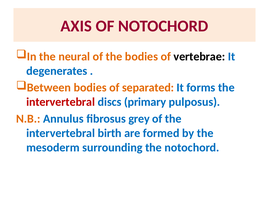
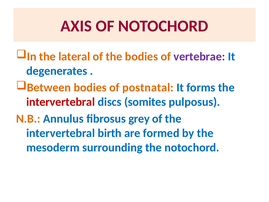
neural: neural -> lateral (74, 56)
vertebrae colour: black -> purple (199, 56)
separated: separated -> postnatal (148, 88)
primary: primary -> somites (145, 102)
